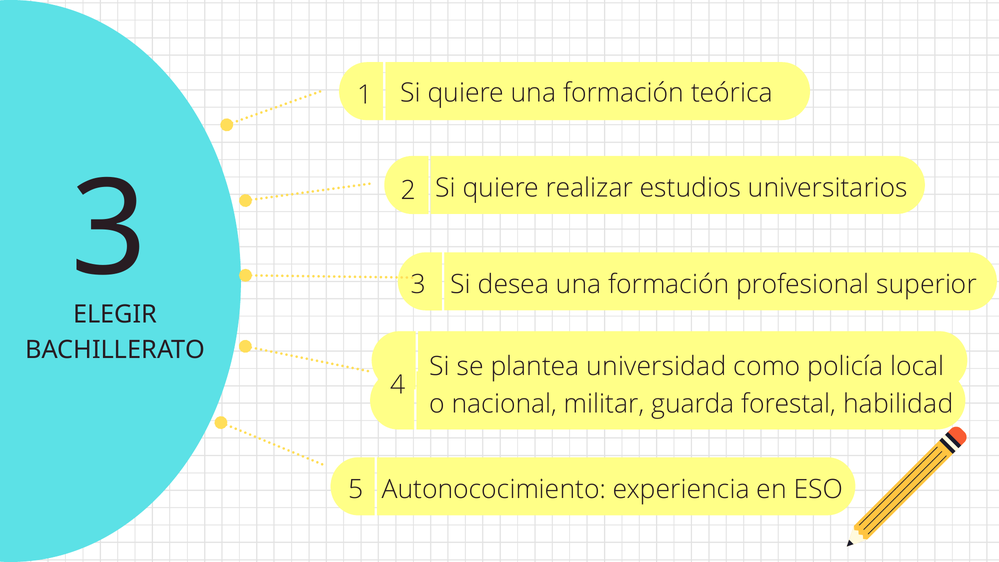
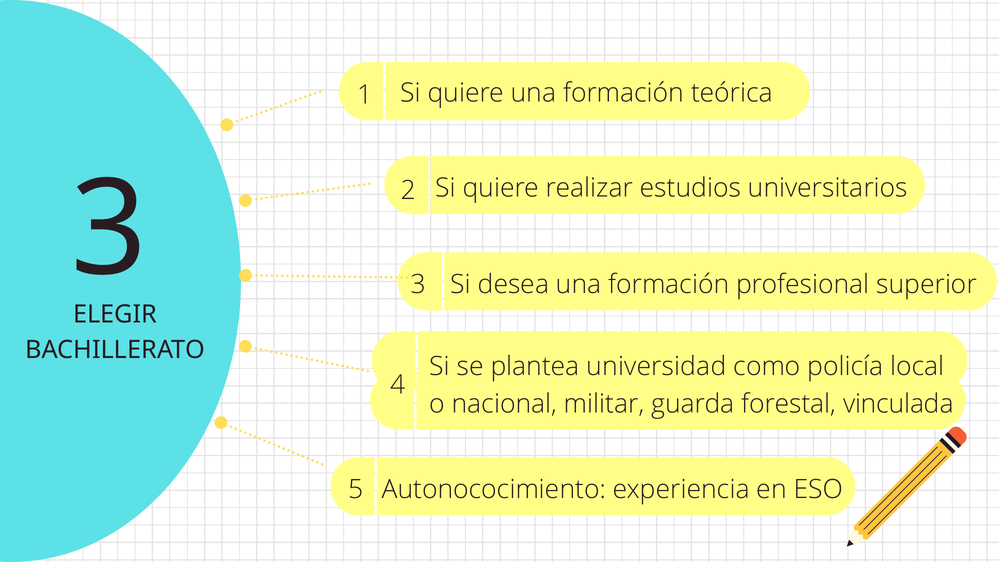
habilidad: habilidad -> vinculada (898, 404)
